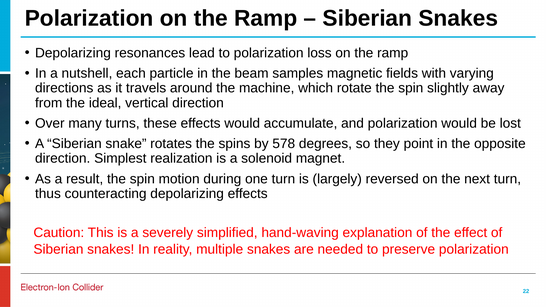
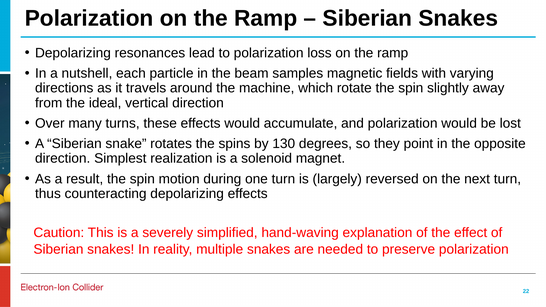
578: 578 -> 130 (284, 144)
